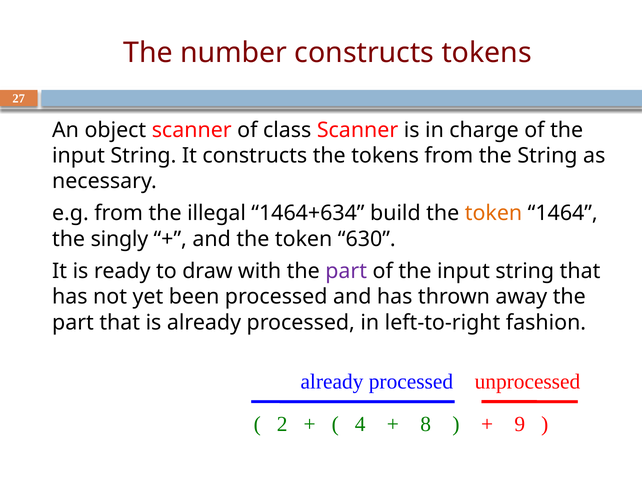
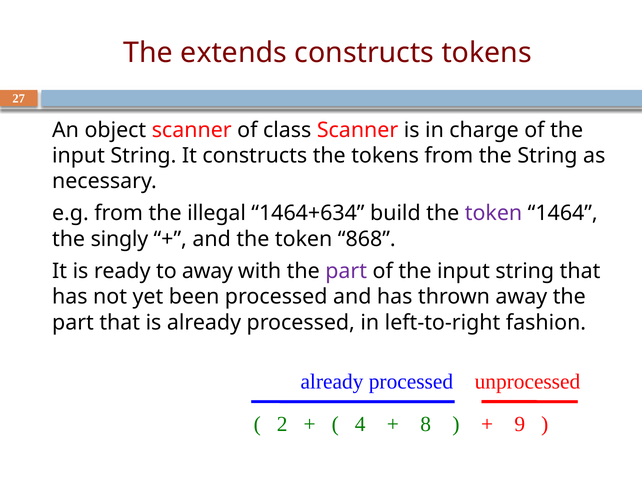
number: number -> extends (234, 53)
token colour: orange -> purple (494, 213)
630: 630 -> 868 (367, 239)
to draw: draw -> away (207, 271)
